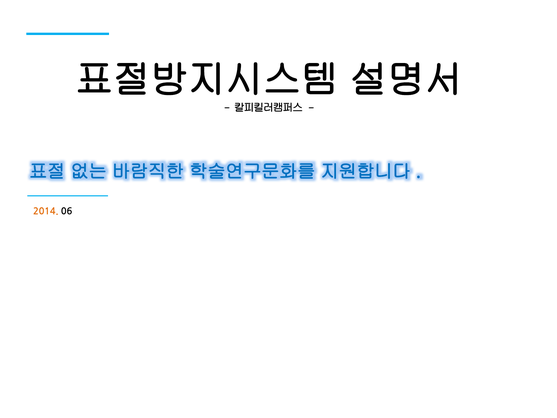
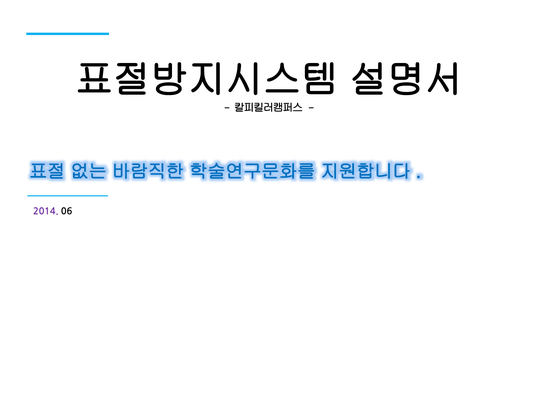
2014 colour: orange -> purple (46, 211)
